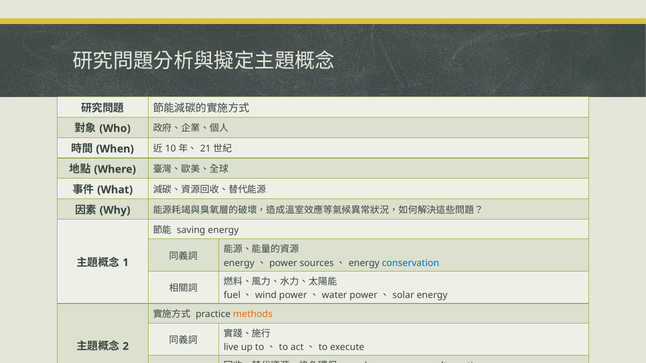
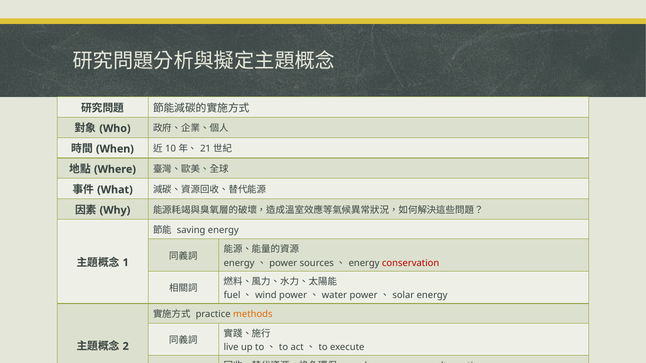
conservation colour: blue -> red (411, 263)
